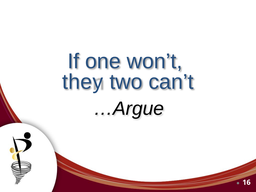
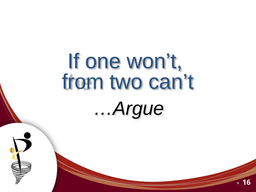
they: they -> from (83, 82)
